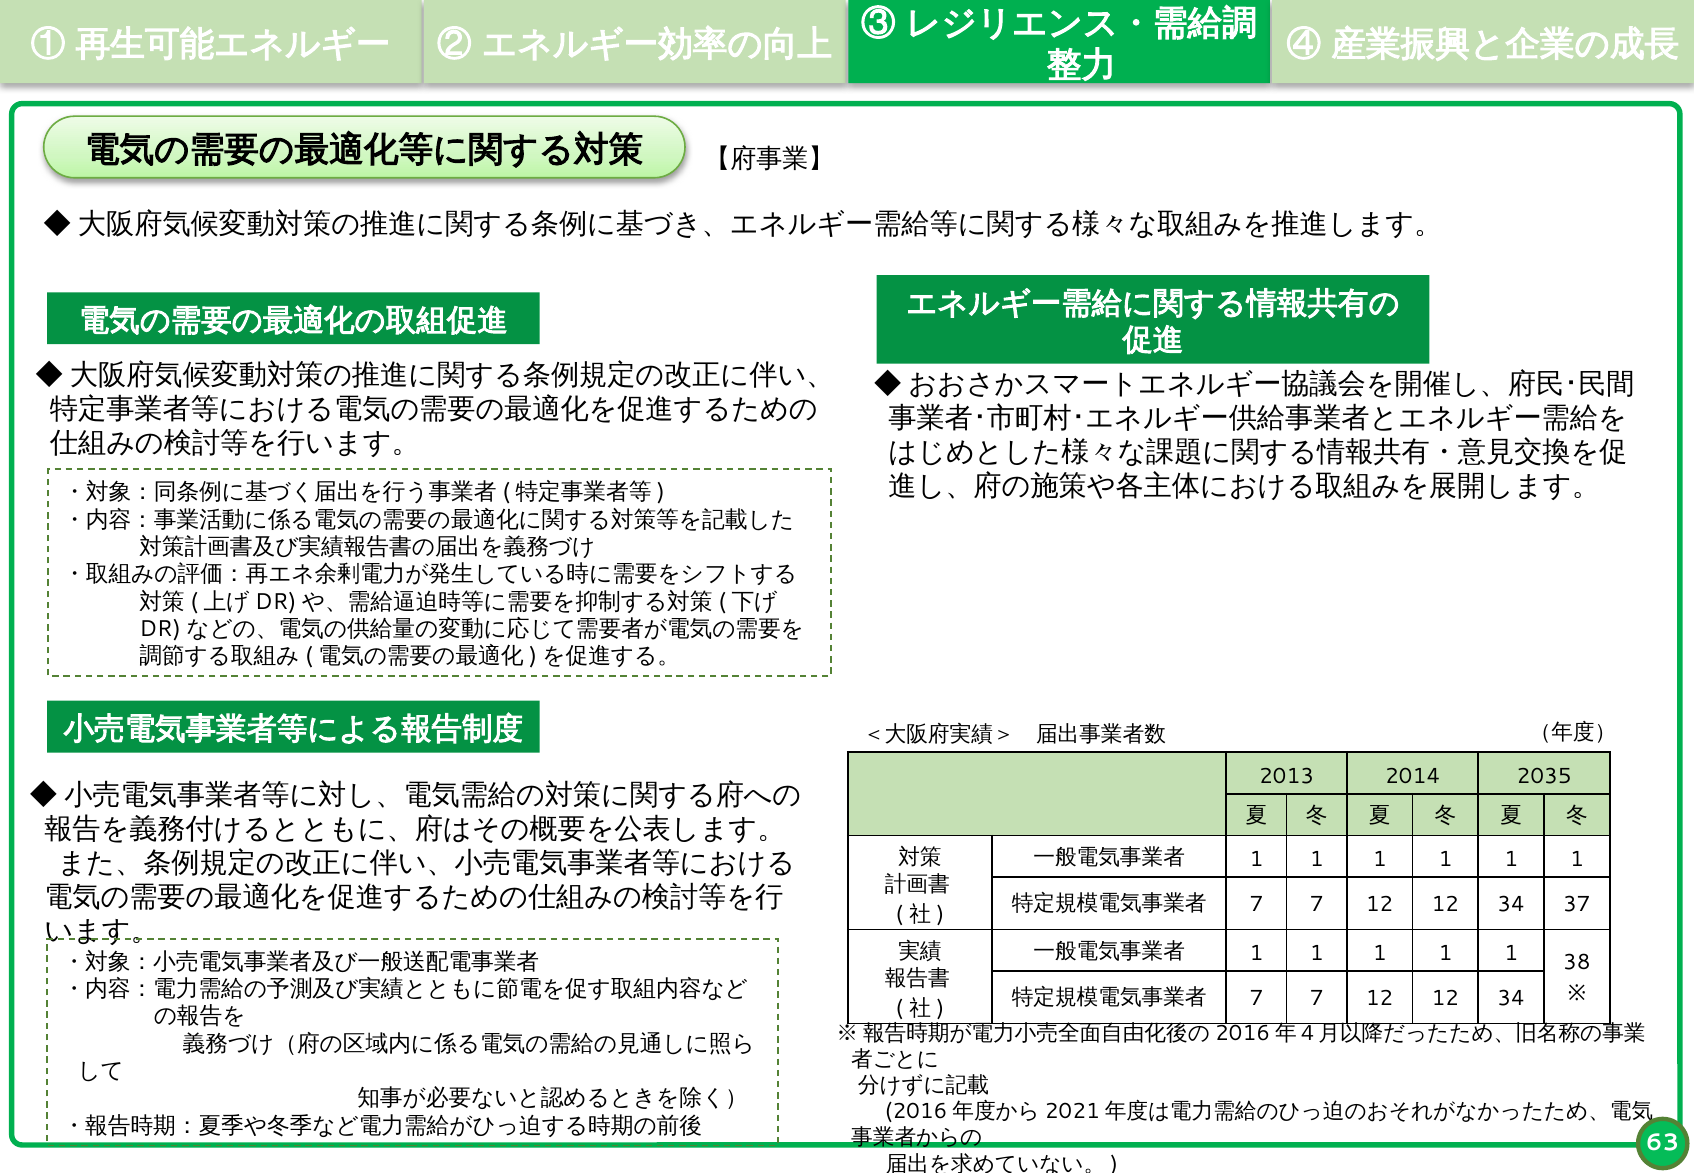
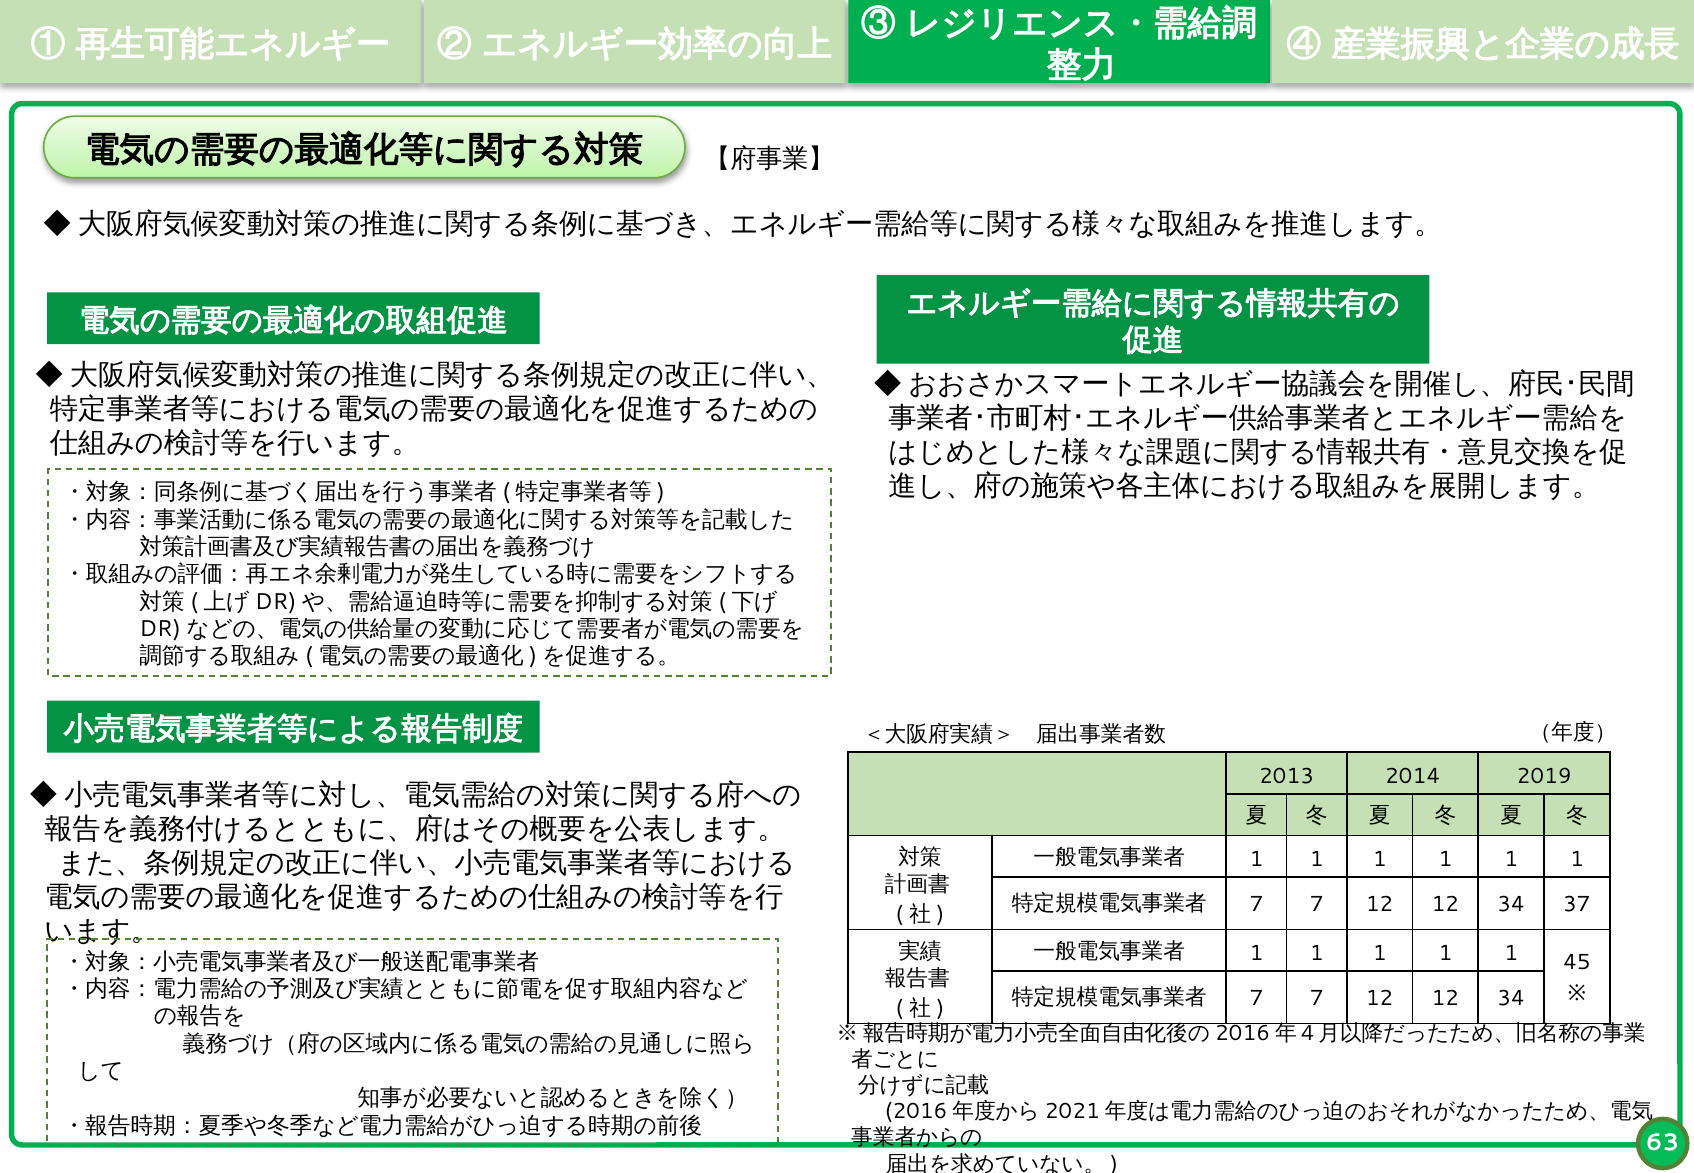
2035: 2035 -> 2019 (1544, 776)
38: 38 -> 45 (1577, 962)
